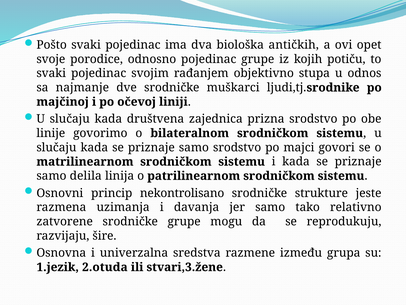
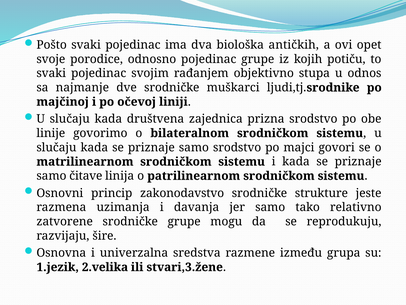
delila: delila -> čitave (86, 176)
nekontrolisano: nekontrolisano -> zakonodavstvo (182, 193)
2.otuda: 2.otuda -> 2.velika (105, 267)
